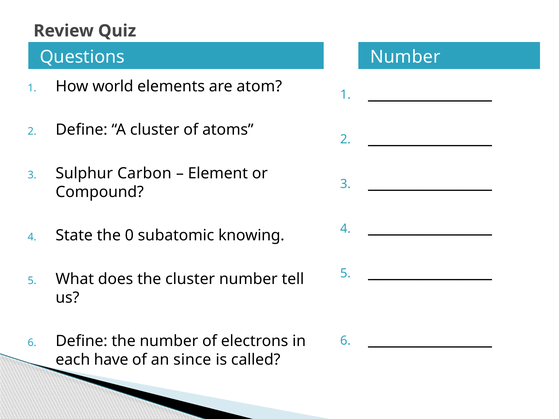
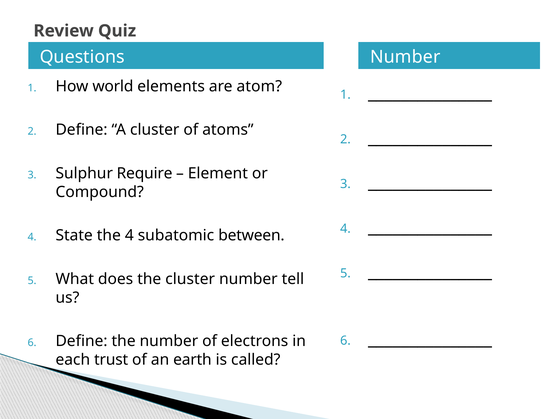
Carbon: Carbon -> Require (145, 173)
the 0: 0 -> 4 (129, 236)
knowing: knowing -> between (251, 236)
have: have -> trust (111, 360)
since: since -> earth (192, 360)
